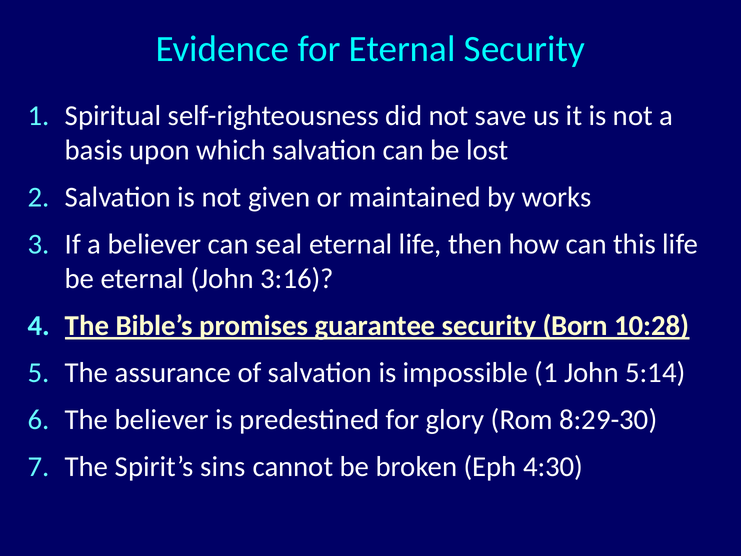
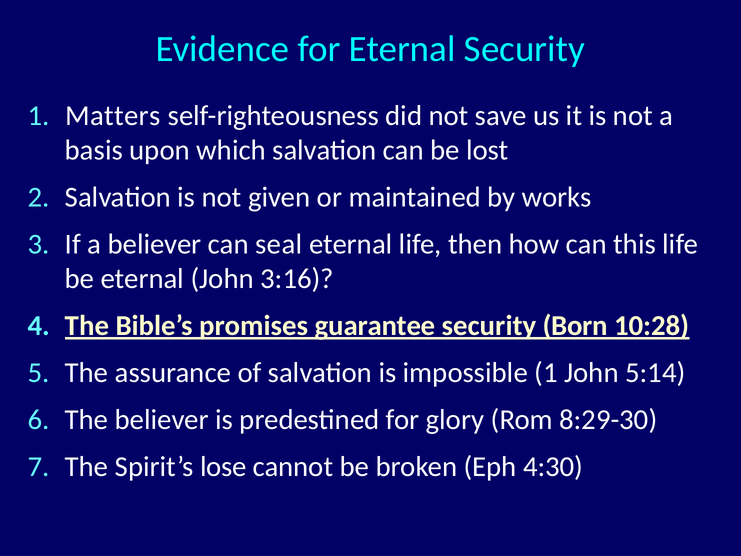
Spiritual: Spiritual -> Matters (113, 116)
sins: sins -> lose (223, 466)
